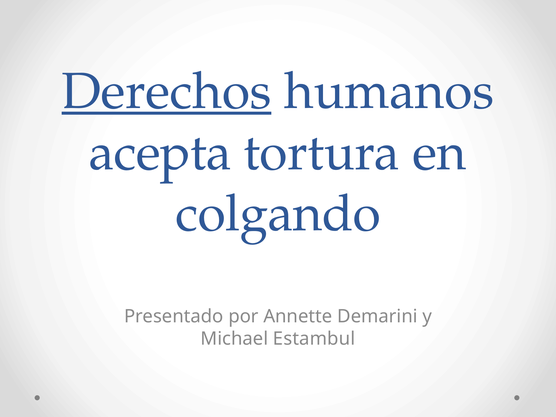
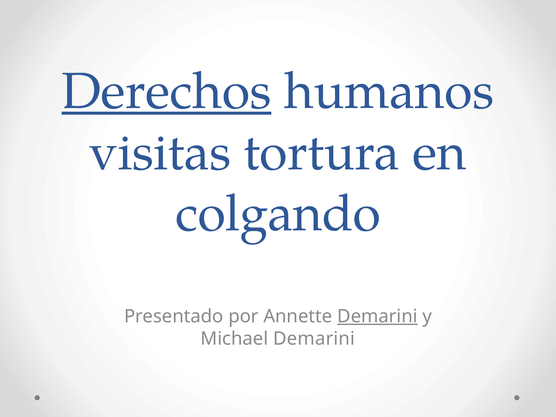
acepta: acepta -> visitas (160, 153)
Demarini underline: none -> present (377, 316)
Michael Estambul: Estambul -> Demarini (314, 339)
